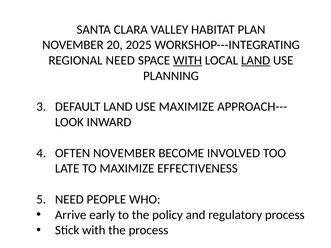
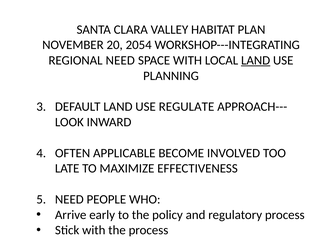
2025: 2025 -> 2054 (139, 45)
WITH underline: present -> none (188, 60)
USE MAXIMIZE: MAXIMIZE -> REGULATE (187, 107)
OFTEN NOVEMBER: NOVEMBER -> APPLICABLE (124, 153)
